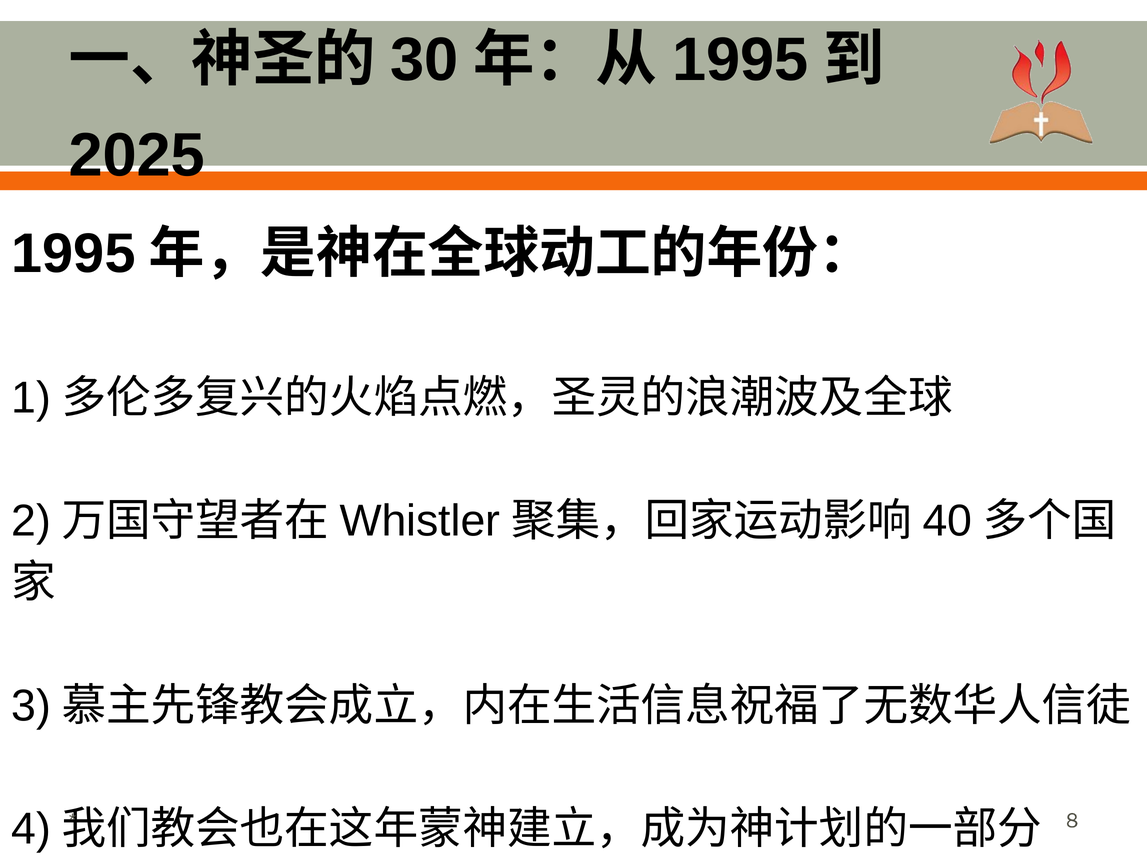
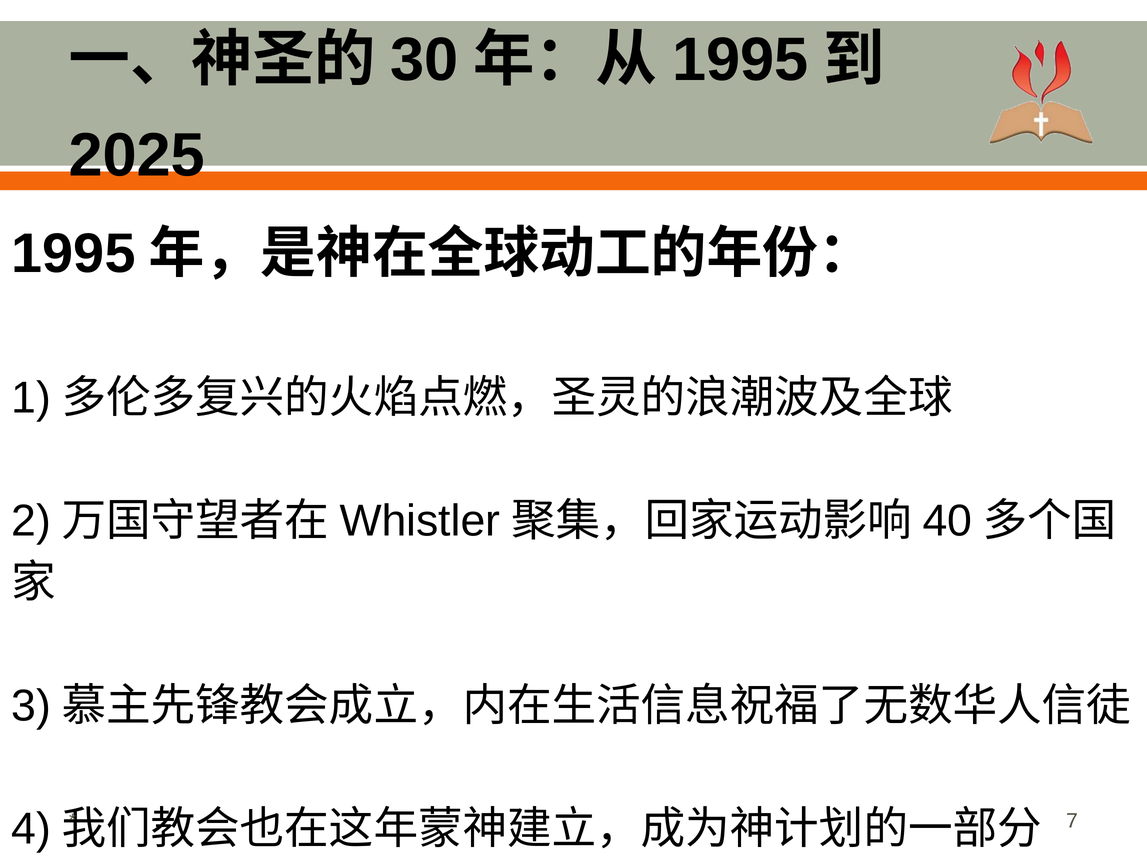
8: 8 -> 7 (1072, 821)
